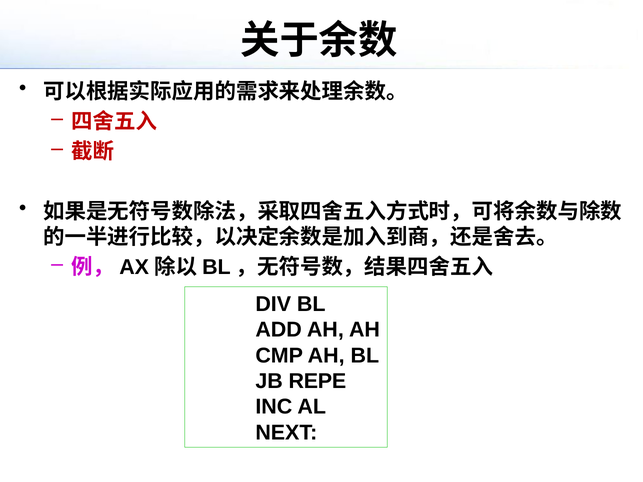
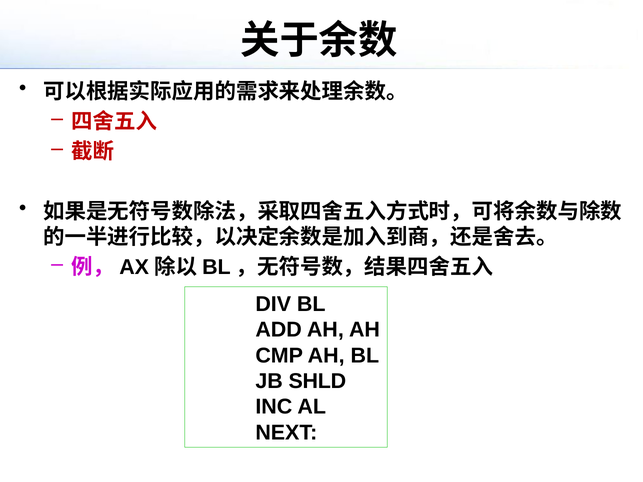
REPE: REPE -> SHLD (317, 381)
